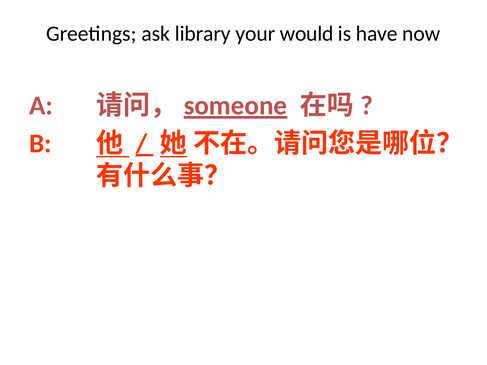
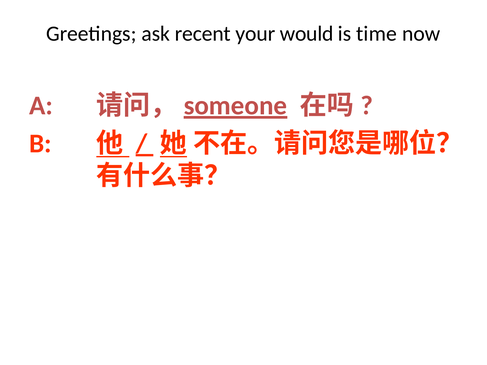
library: library -> recent (203, 34)
have: have -> time (377, 34)
